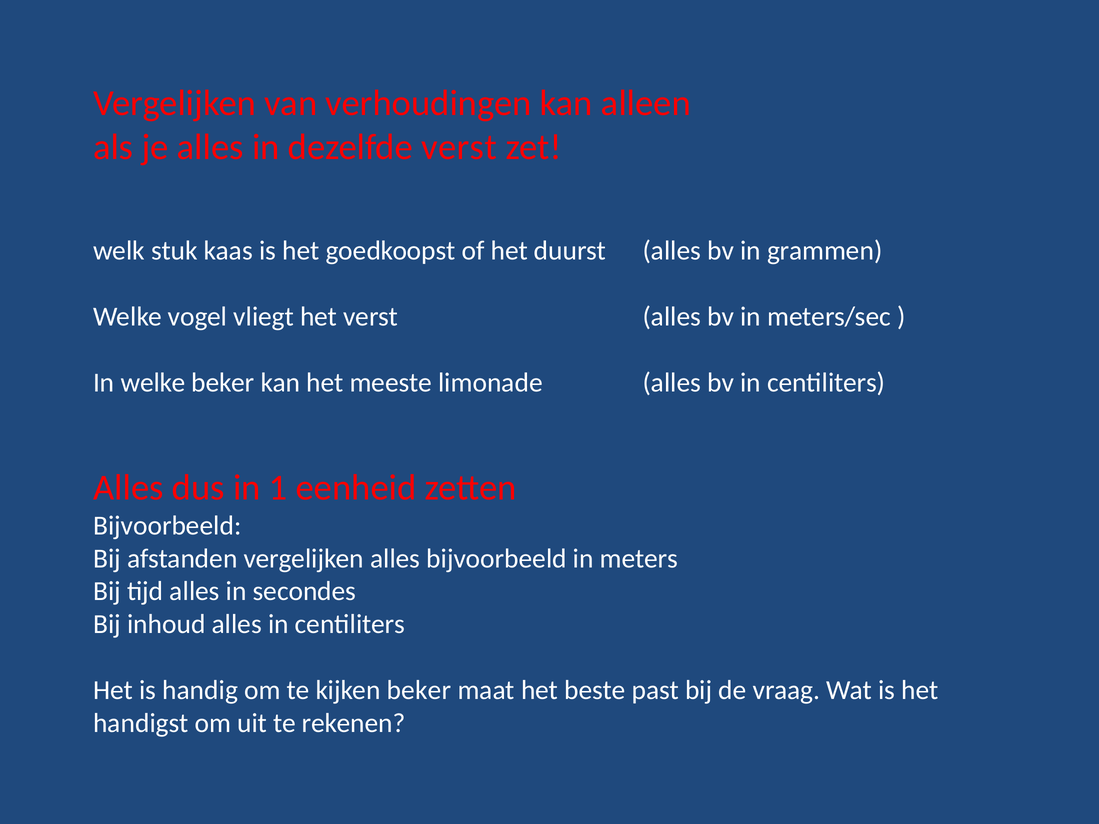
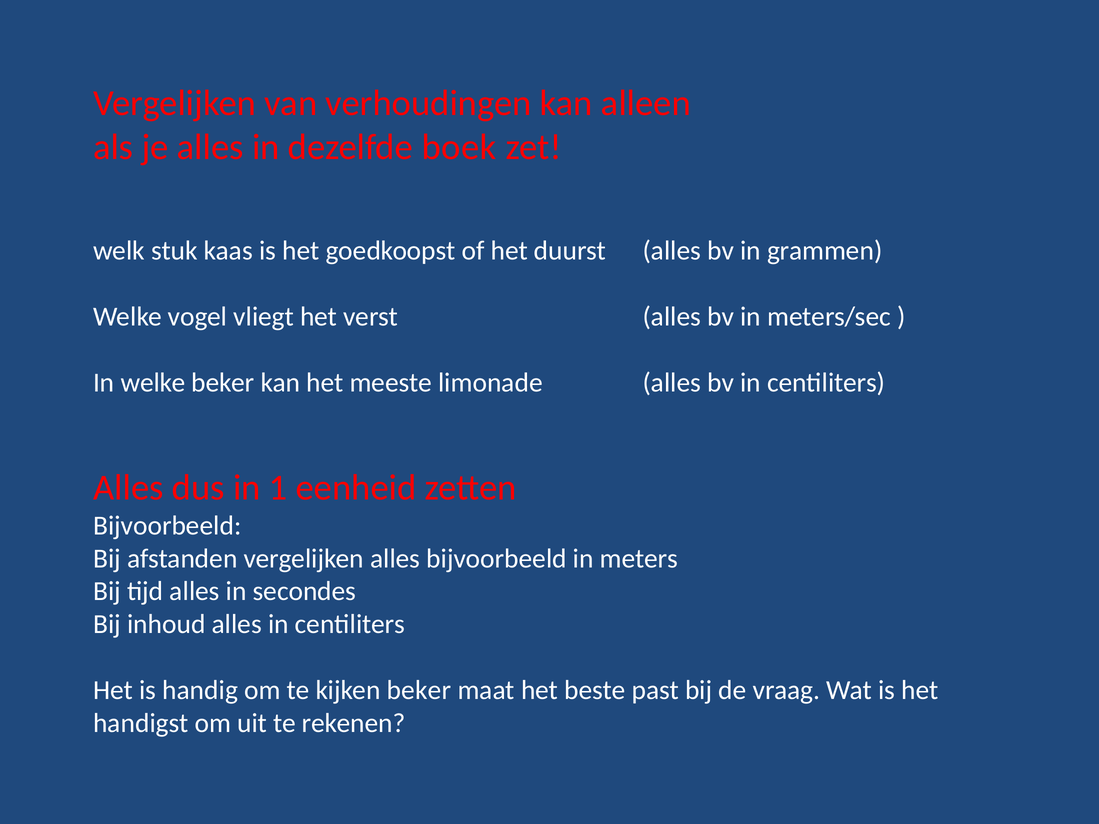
dezelfde verst: verst -> boek (459, 147)
